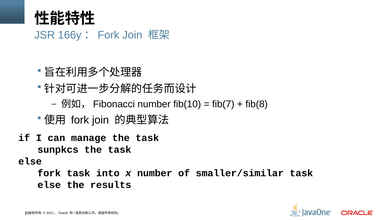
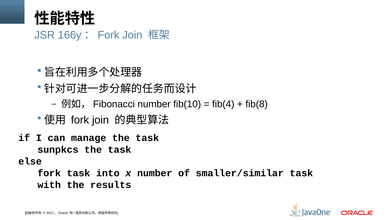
fib(7: fib(7 -> fib(4 (223, 104)
else: else -> with (49, 185)
